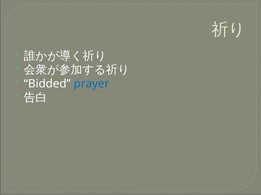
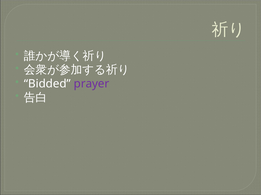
prayer colour: blue -> purple (92, 84)
